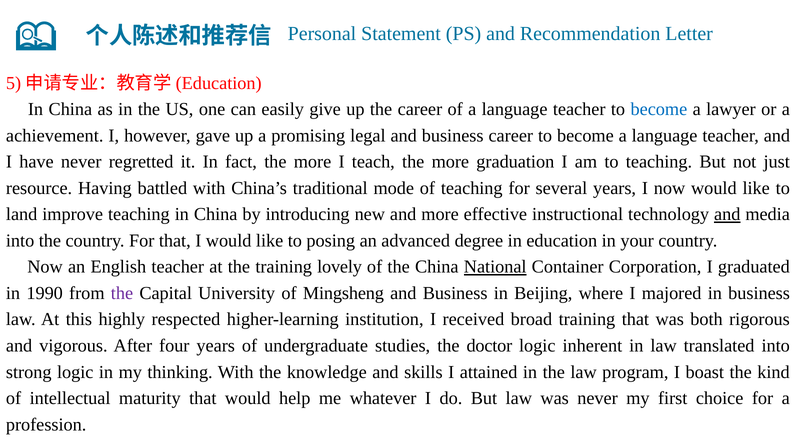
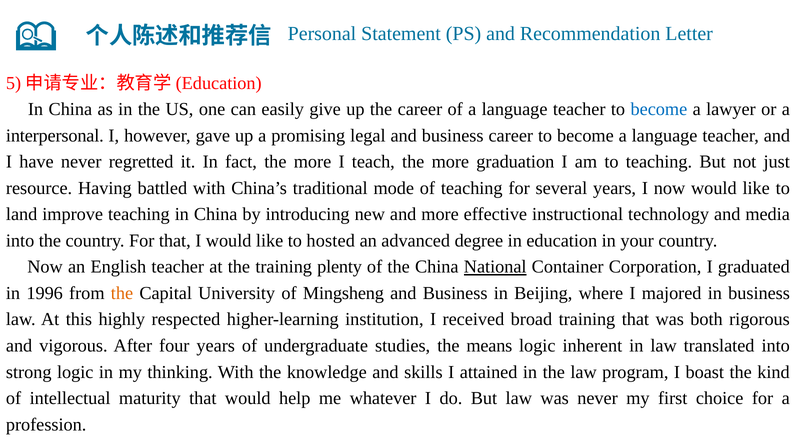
achievement: achievement -> interpersonal (55, 136)
and underline: present -> none (727, 215)
posing: posing -> hosted (331, 241)
lovely: lovely -> plenty (340, 267)
1990: 1990 -> 1996 (45, 293)
the colour: purple -> orange (122, 293)
doctor: doctor -> means (489, 346)
